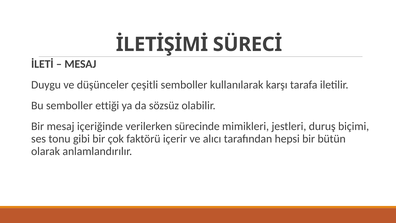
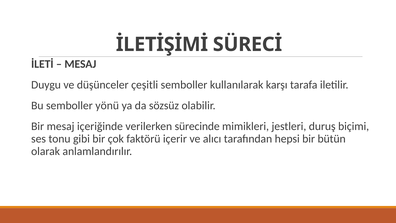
ettiği: ettiği -> yönü (107, 105)
